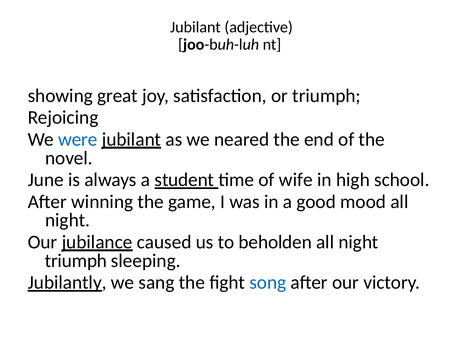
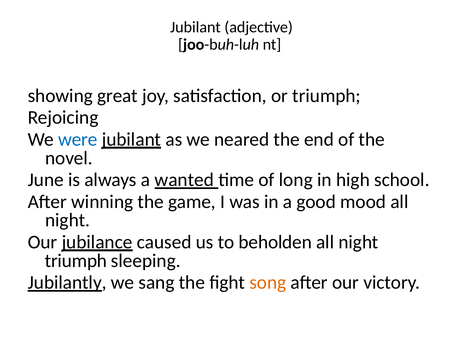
student: student -> wanted (184, 179)
wife: wife -> long (296, 179)
song colour: blue -> orange (268, 282)
